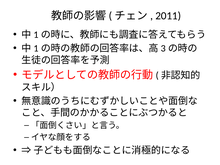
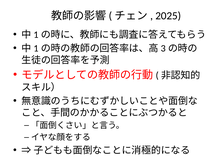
2011: 2011 -> 2025 (168, 16)
